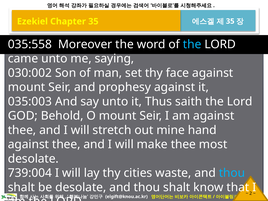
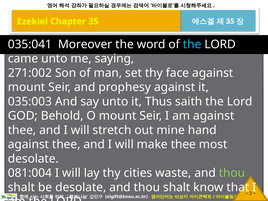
035:558: 035:558 -> 035:041 (30, 44)
030:002: 030:002 -> 271:002 (30, 73)
739:004: 739:004 -> 081:004 (30, 173)
thou colour: light blue -> light green (232, 173)
